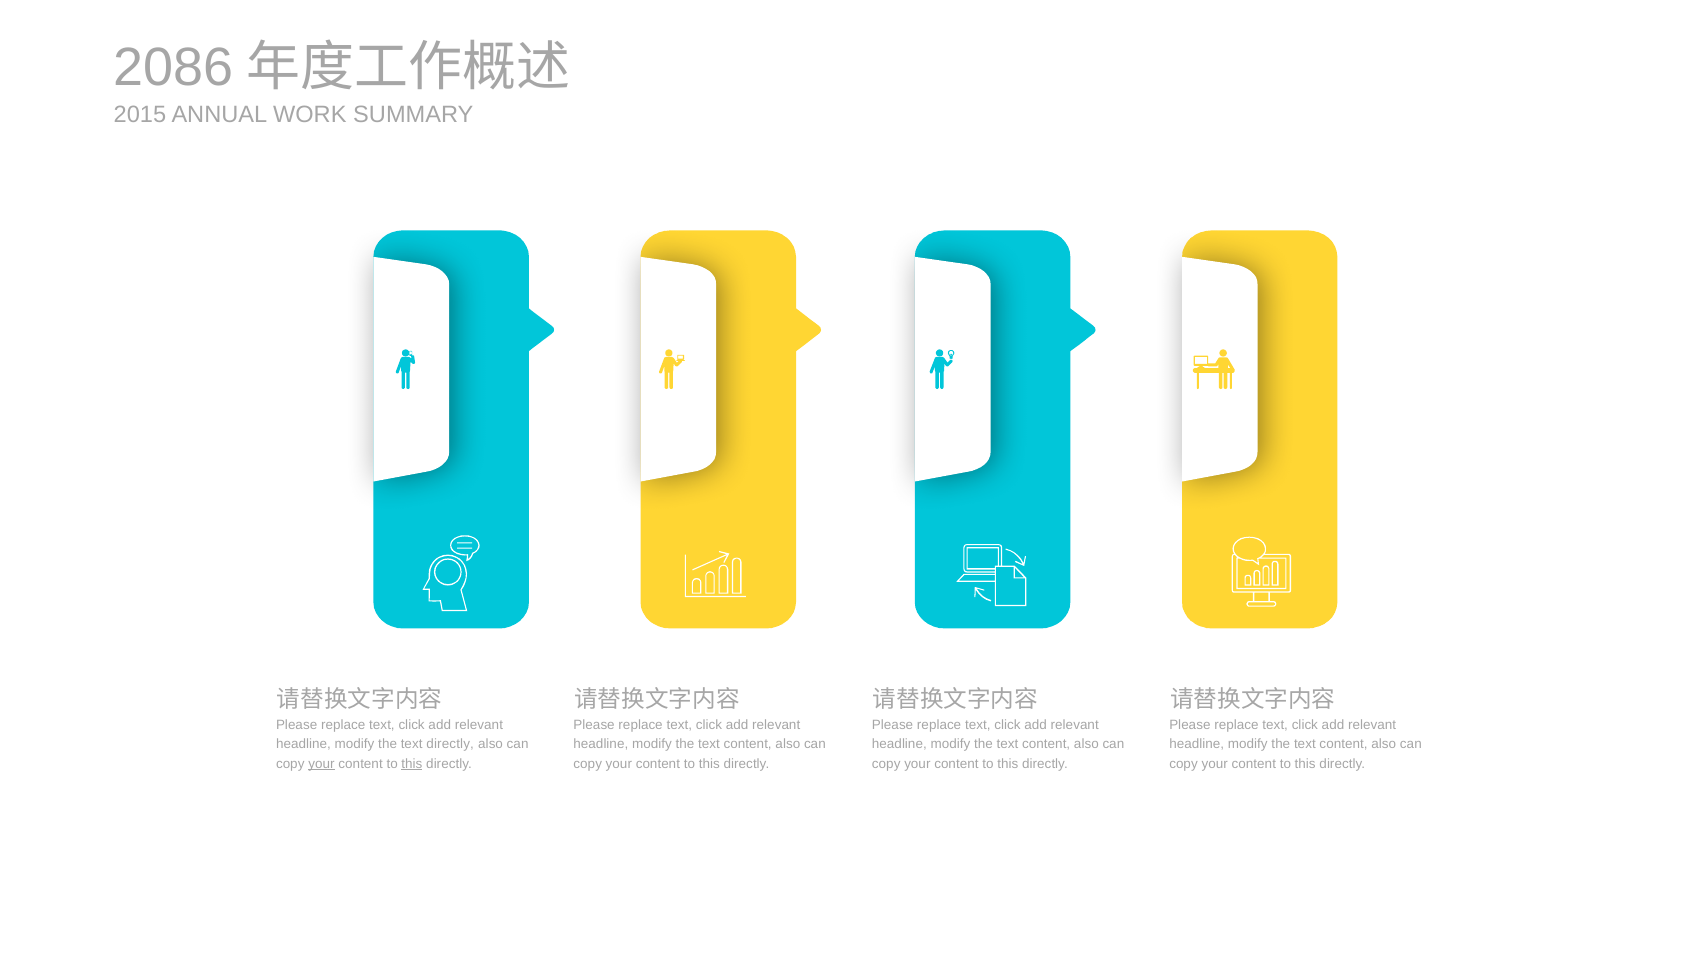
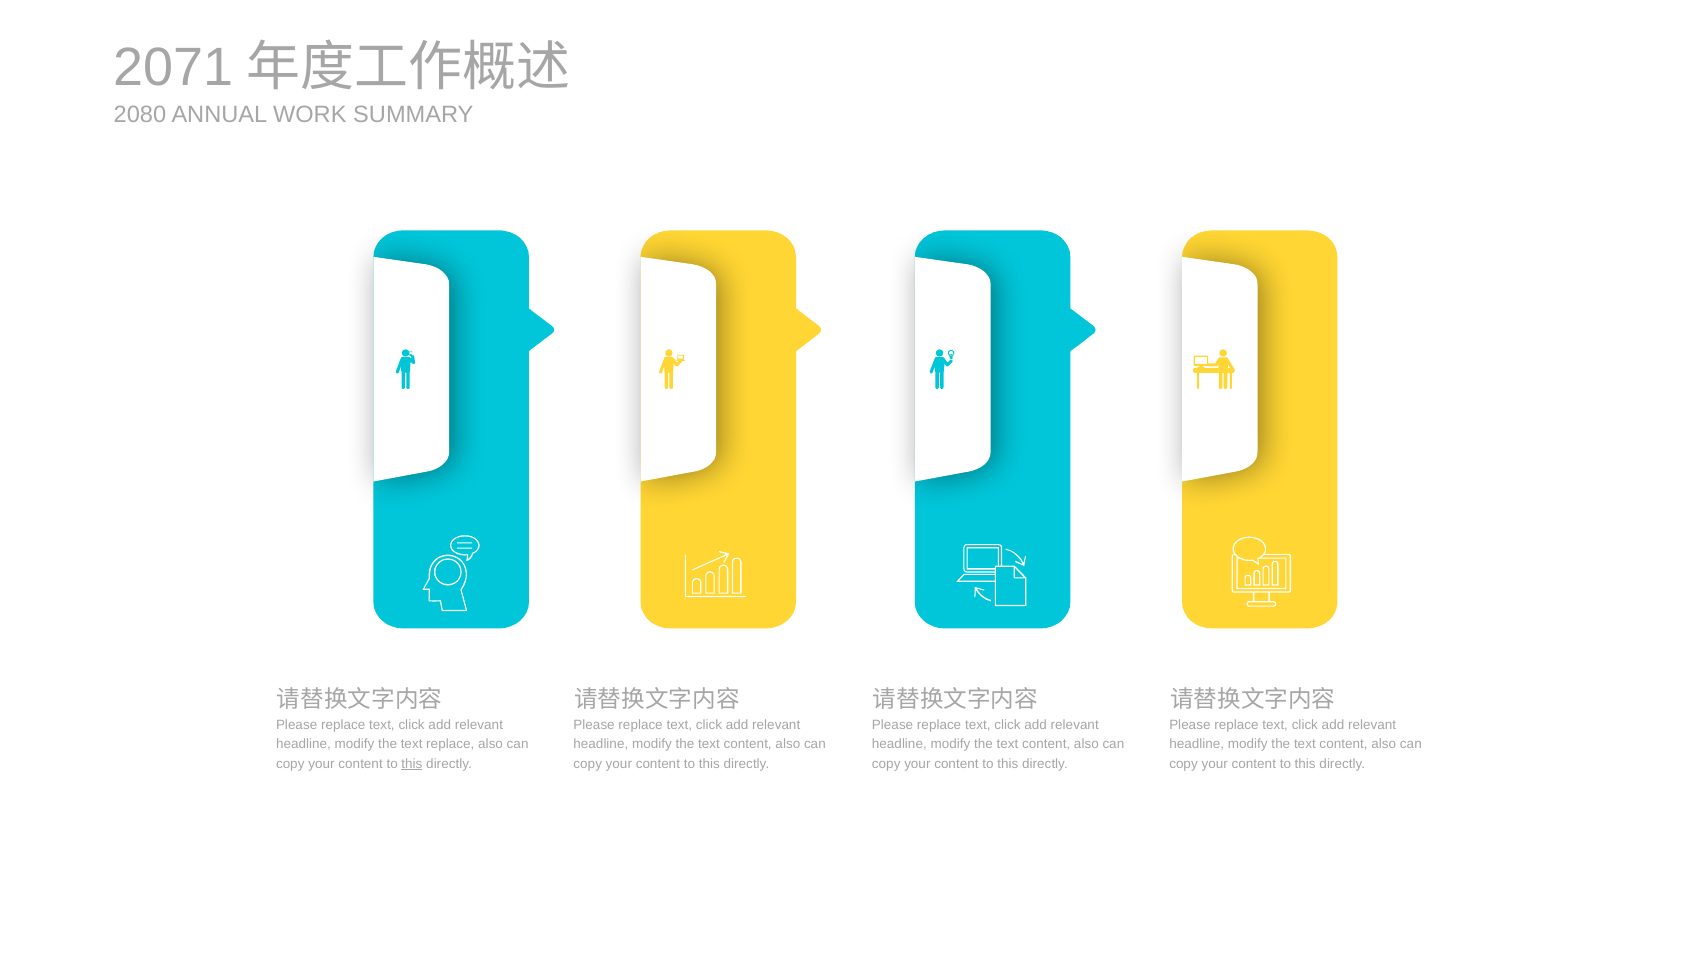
2086: 2086 -> 2071 (174, 67)
2015: 2015 -> 2080 (140, 114)
text directly: directly -> replace (450, 744)
your underline: present -> none (322, 763)
